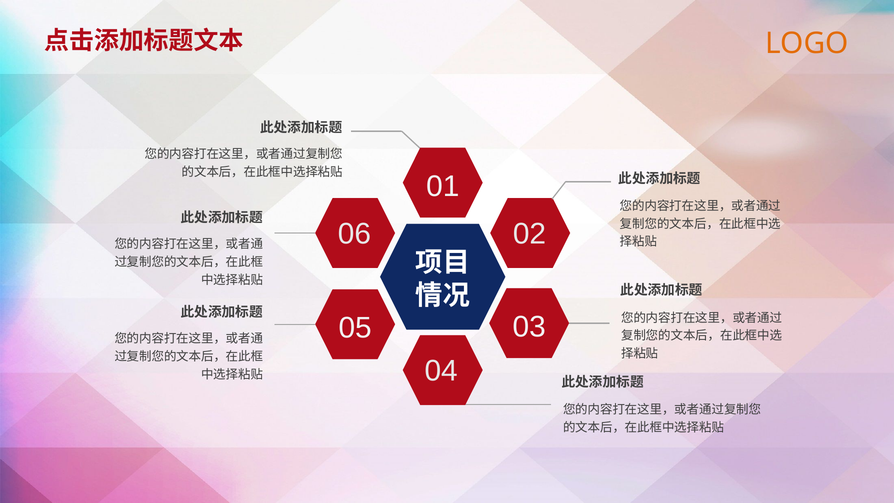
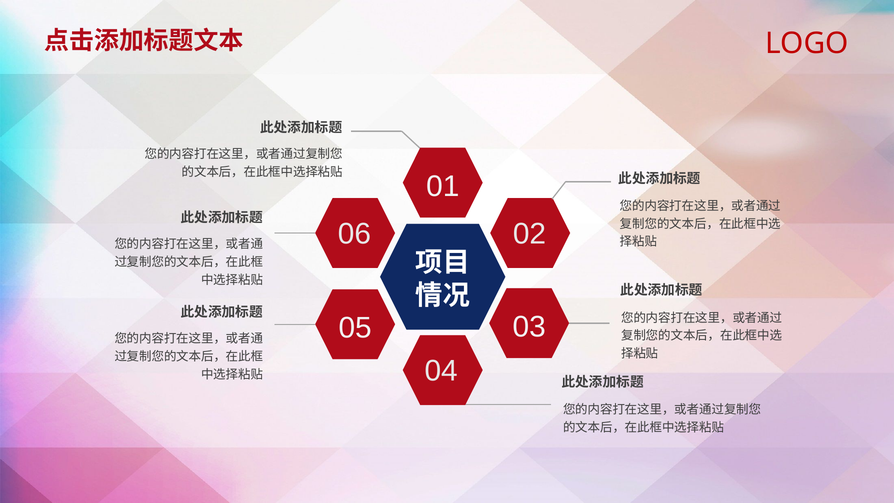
LOGO colour: orange -> red (807, 43)
